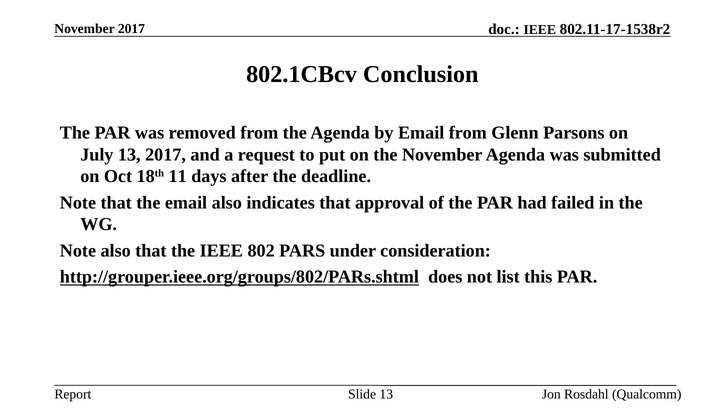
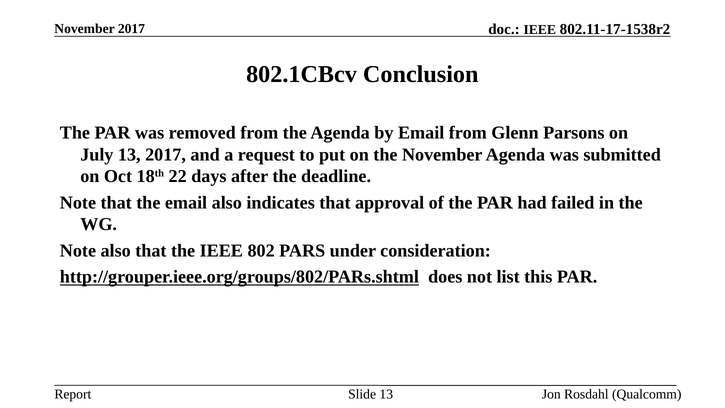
11: 11 -> 22 (178, 176)
